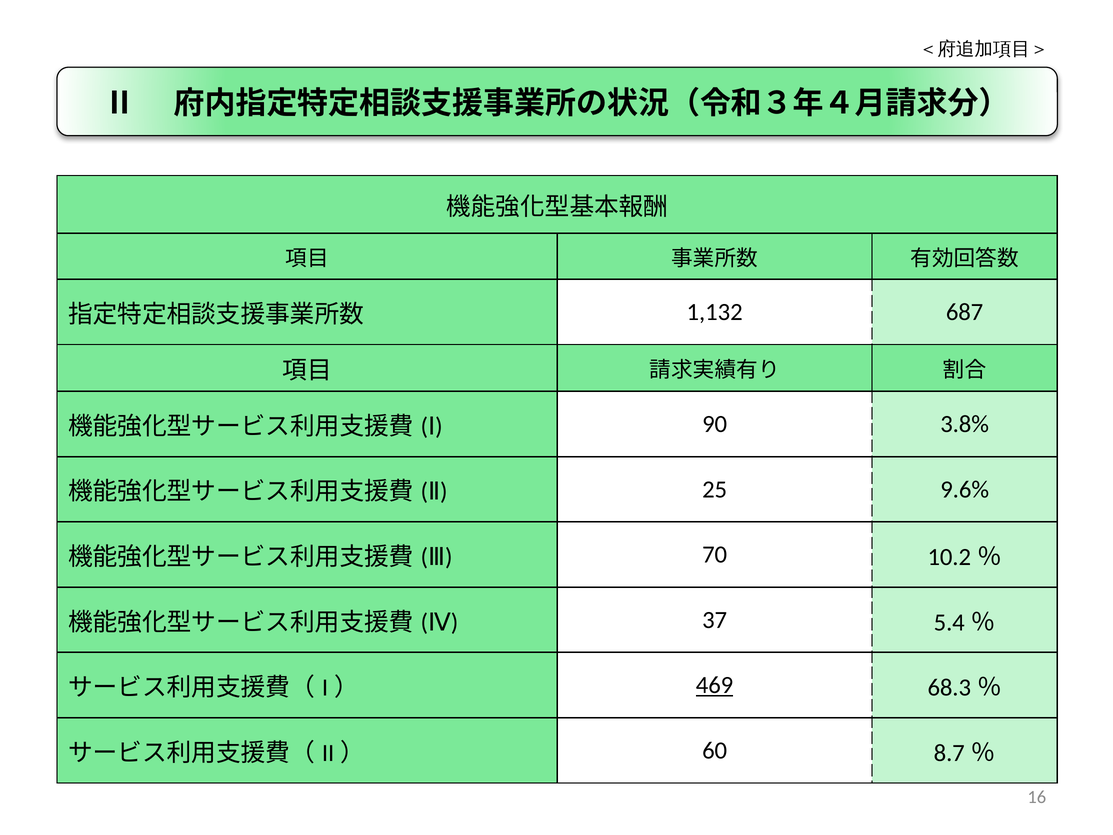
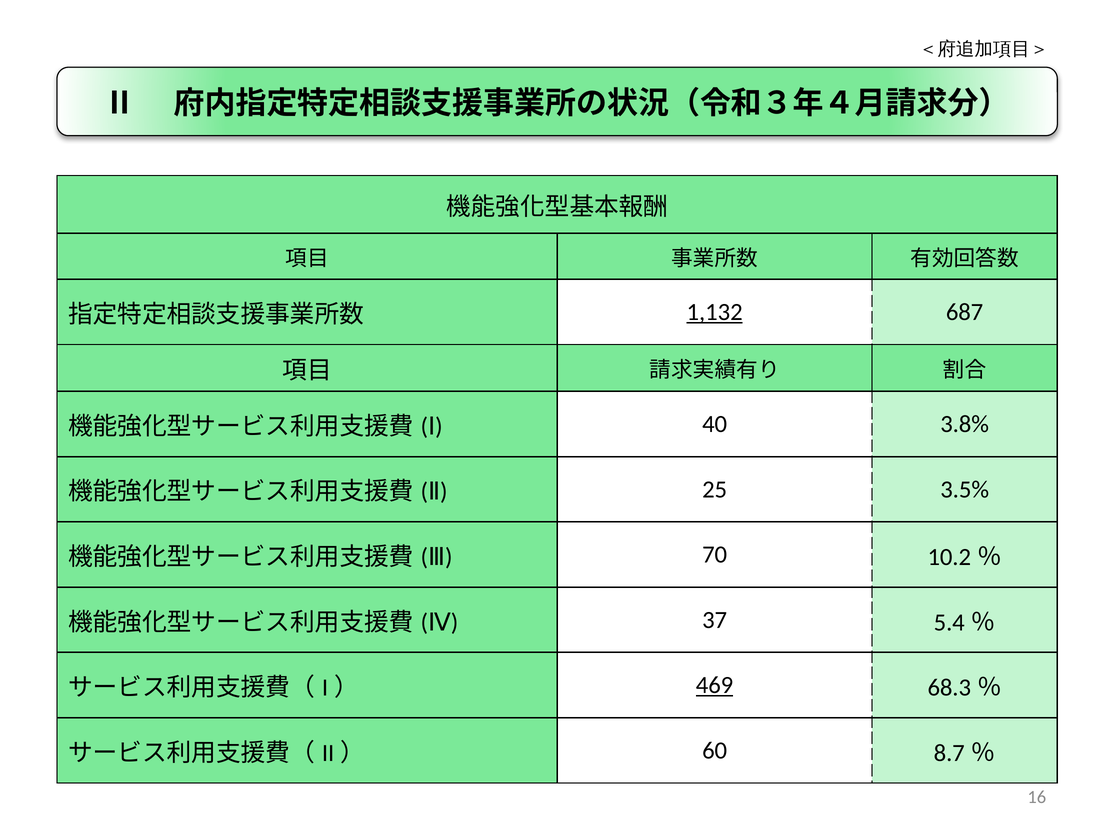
1,132 underline: none -> present (715, 312)
90: 90 -> 40 (715, 424)
9.6%: 9.6% -> 3.5% (965, 489)
